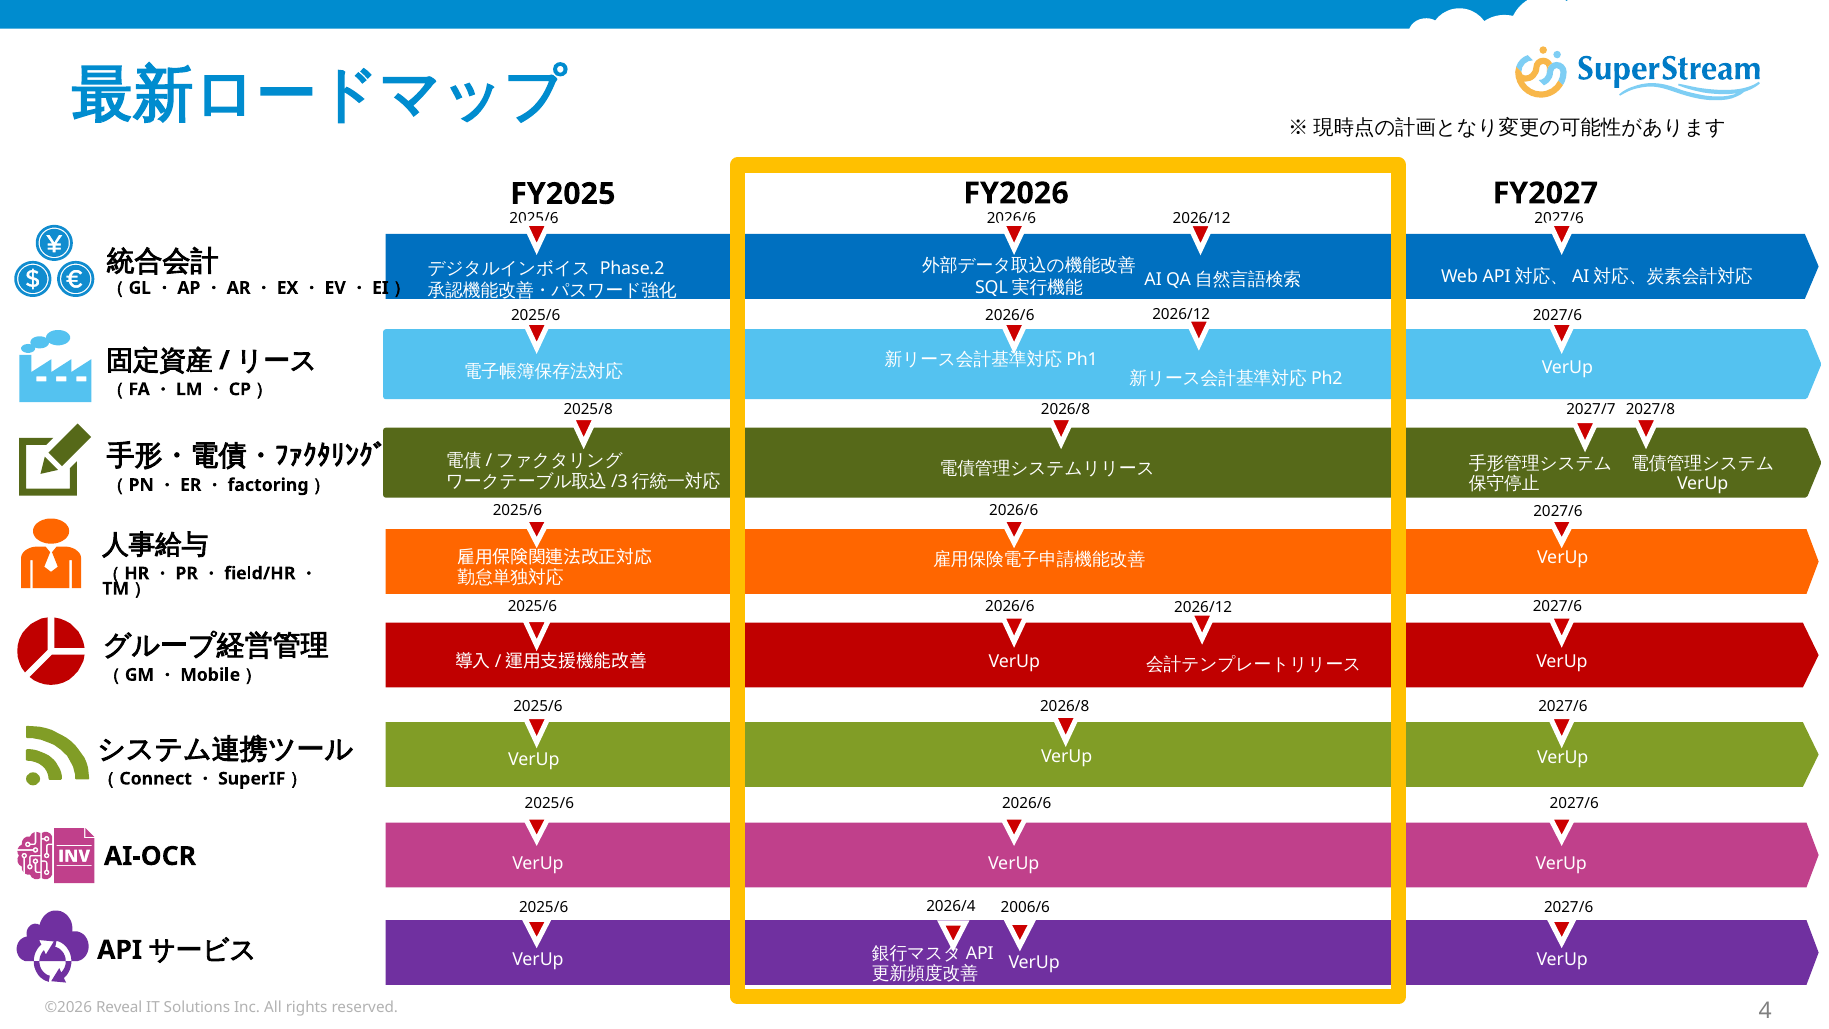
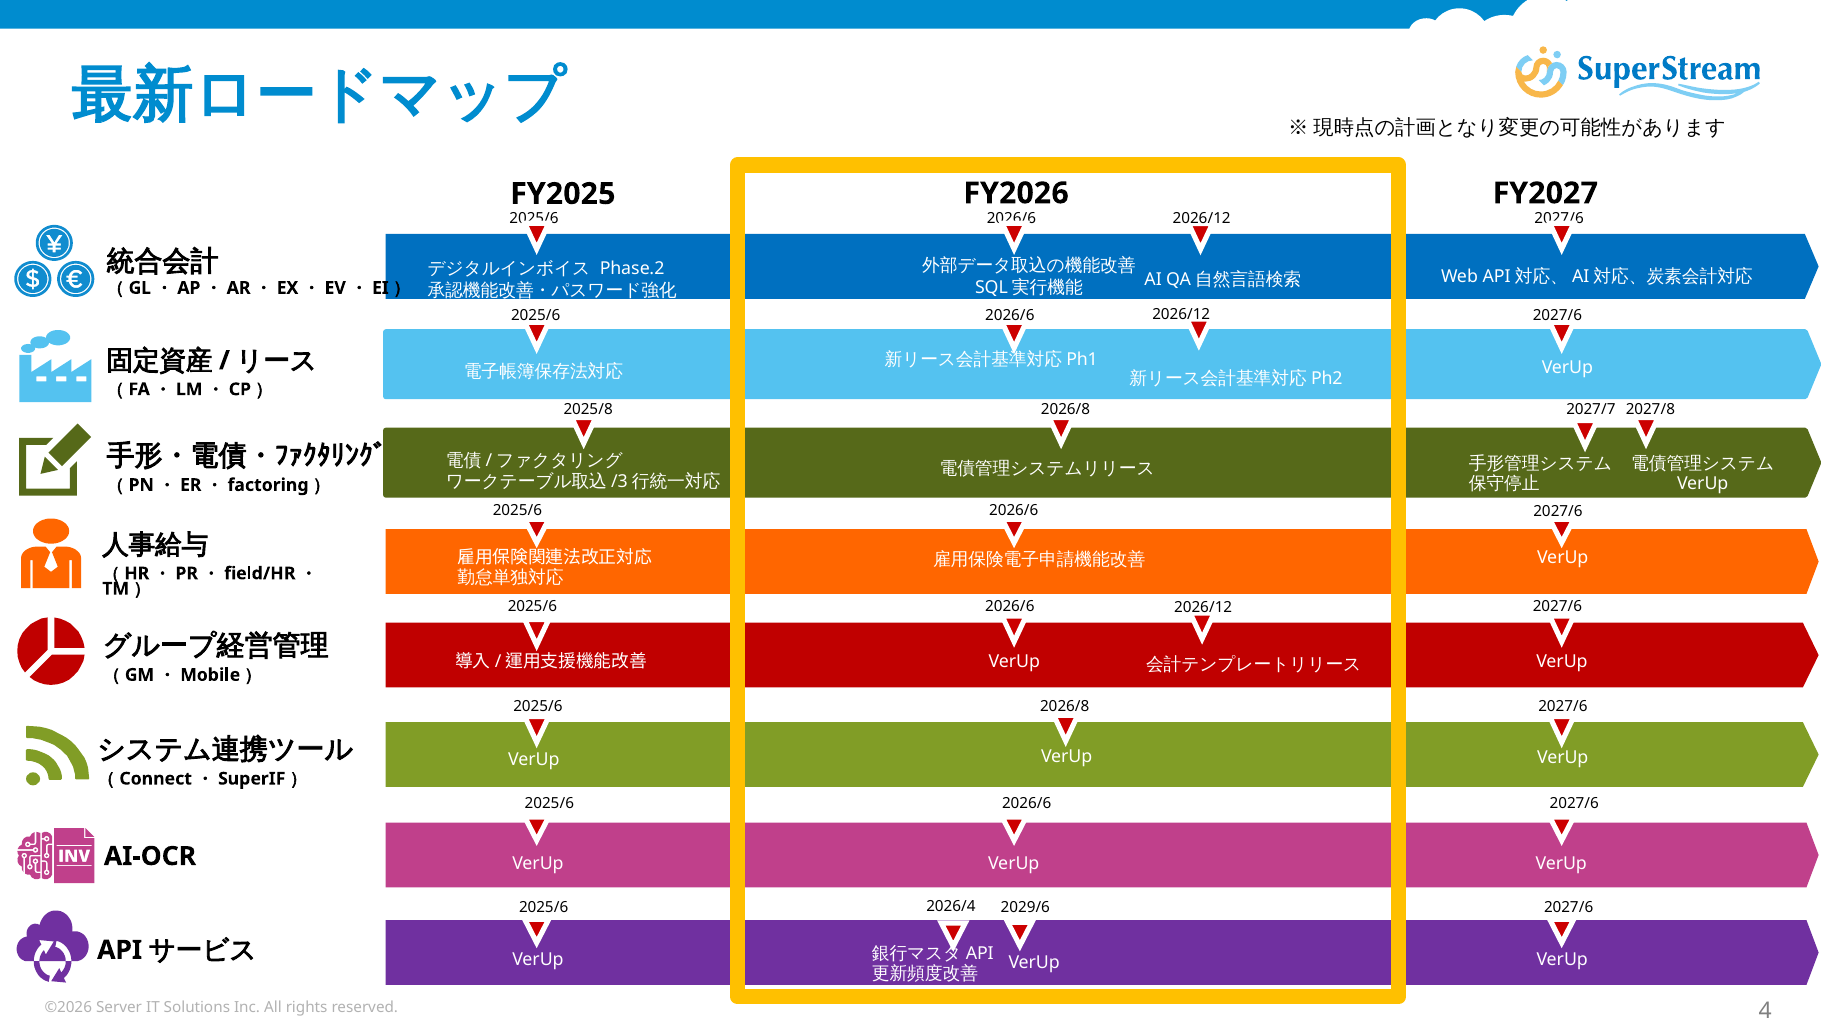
2006/6: 2006/6 -> 2029/6 (1025, 908)
Reveal: Reveal -> Server (119, 1007)
